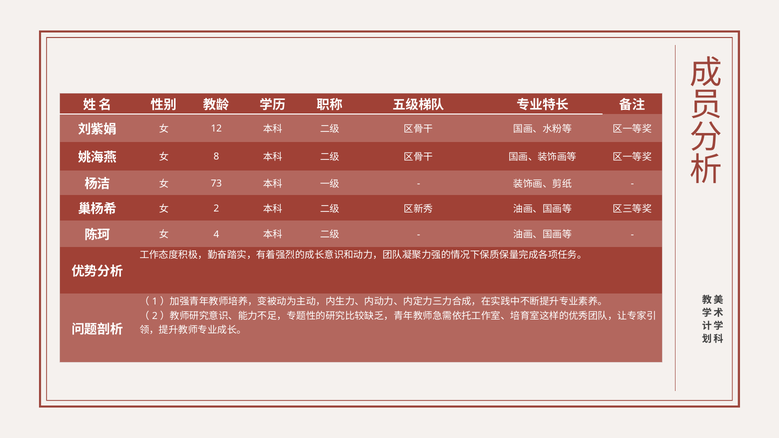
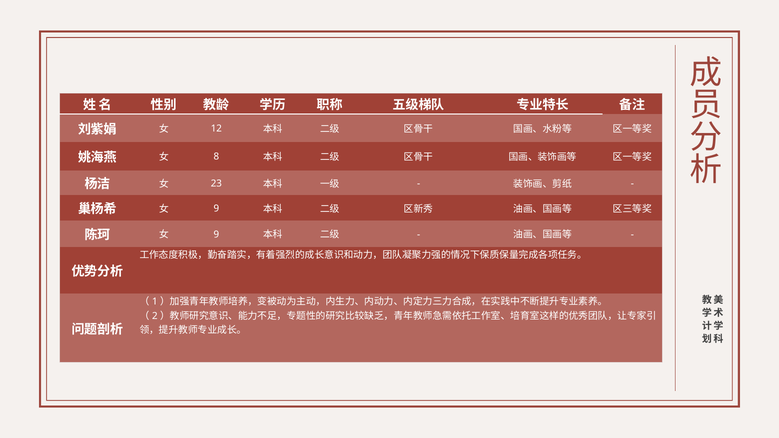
73: 73 -> 23 (216, 183)
2: 2 -> 9 (216, 208)
4: 4 -> 9 (216, 234)
